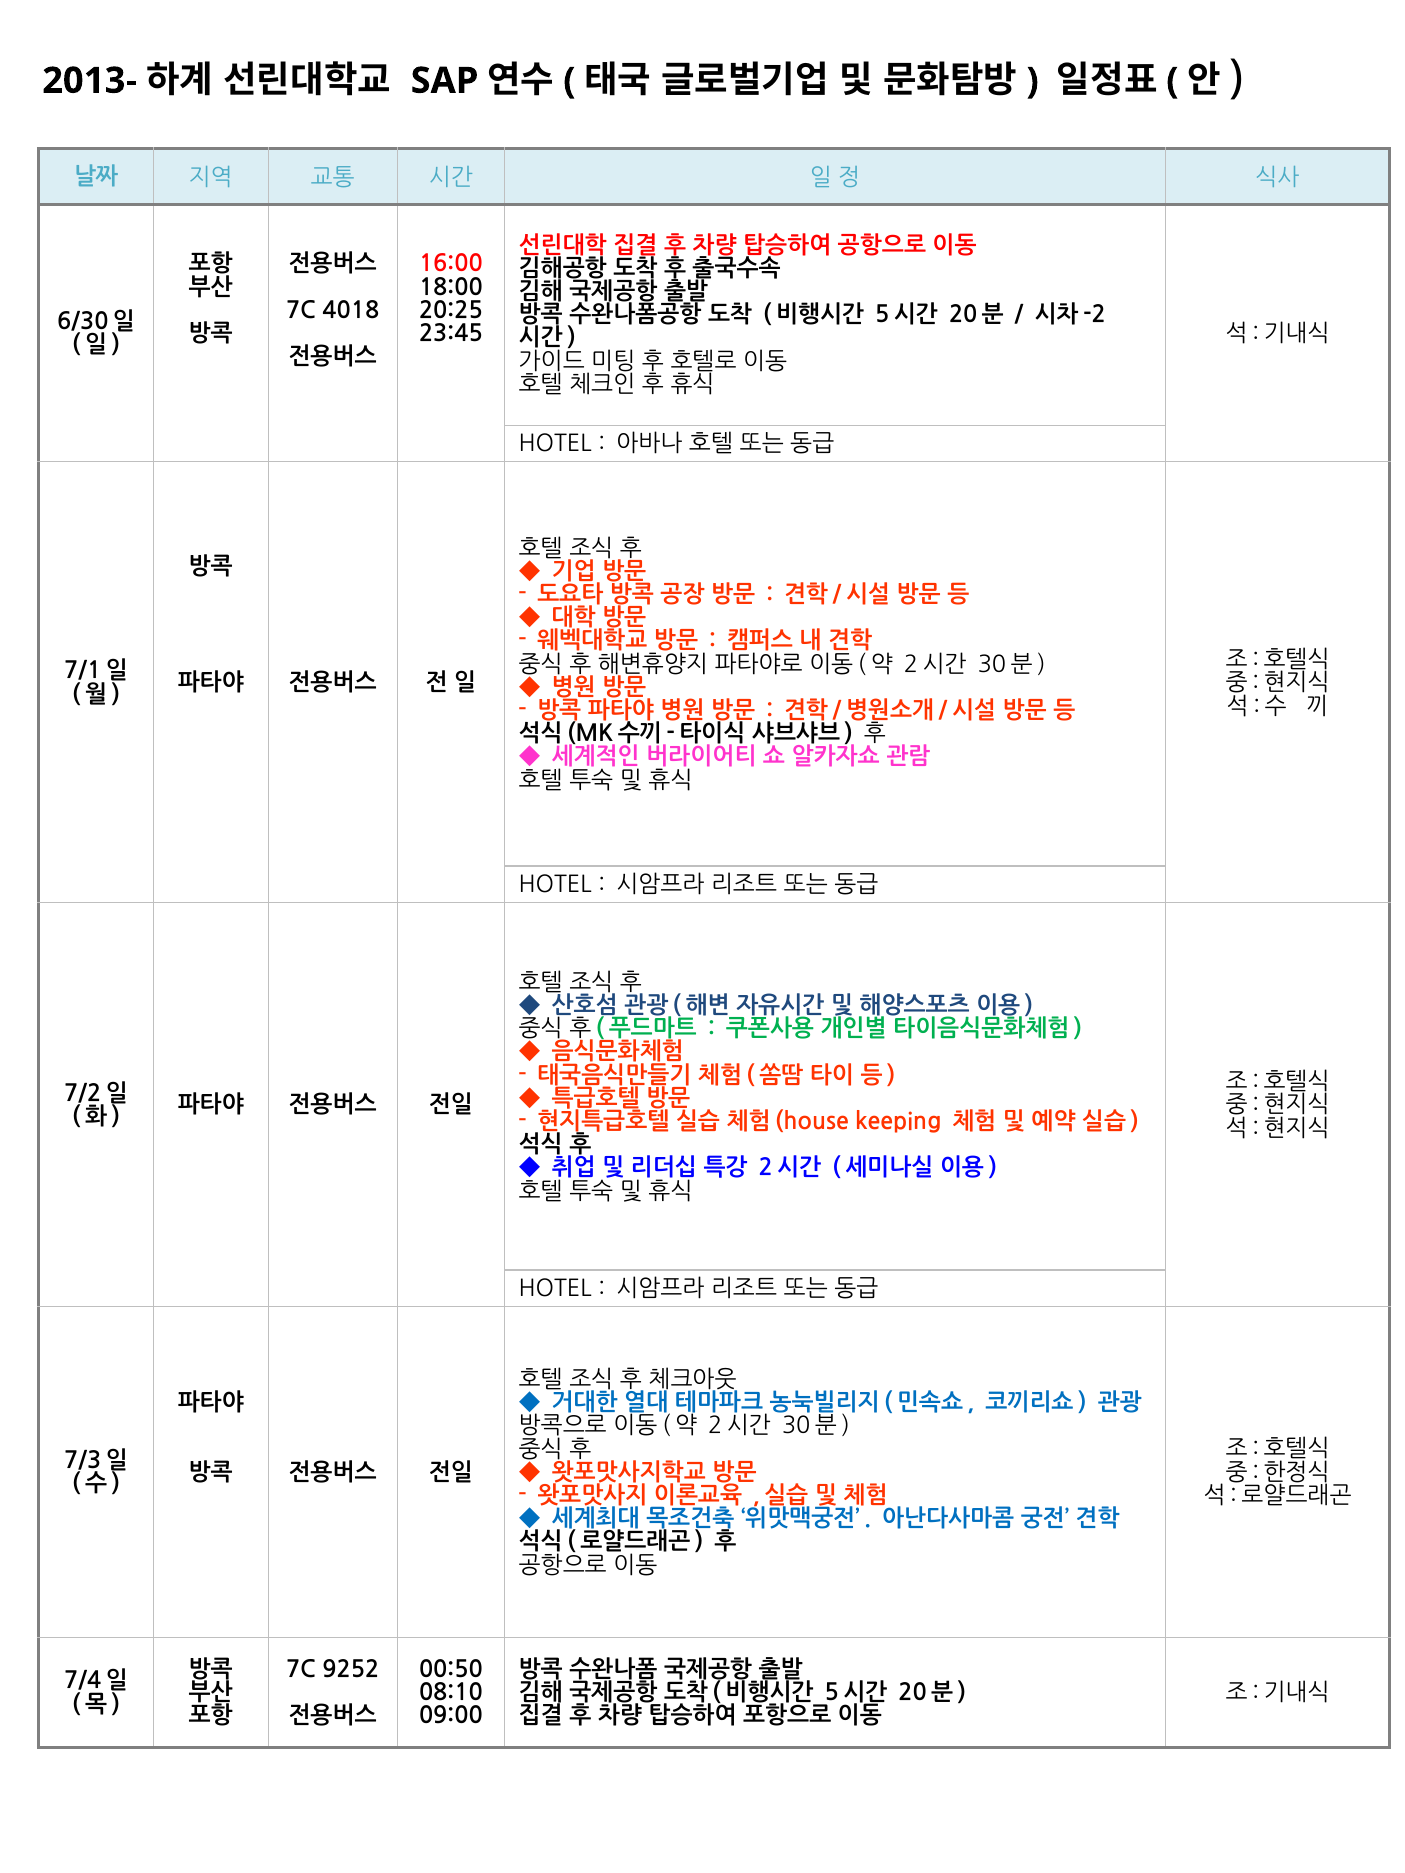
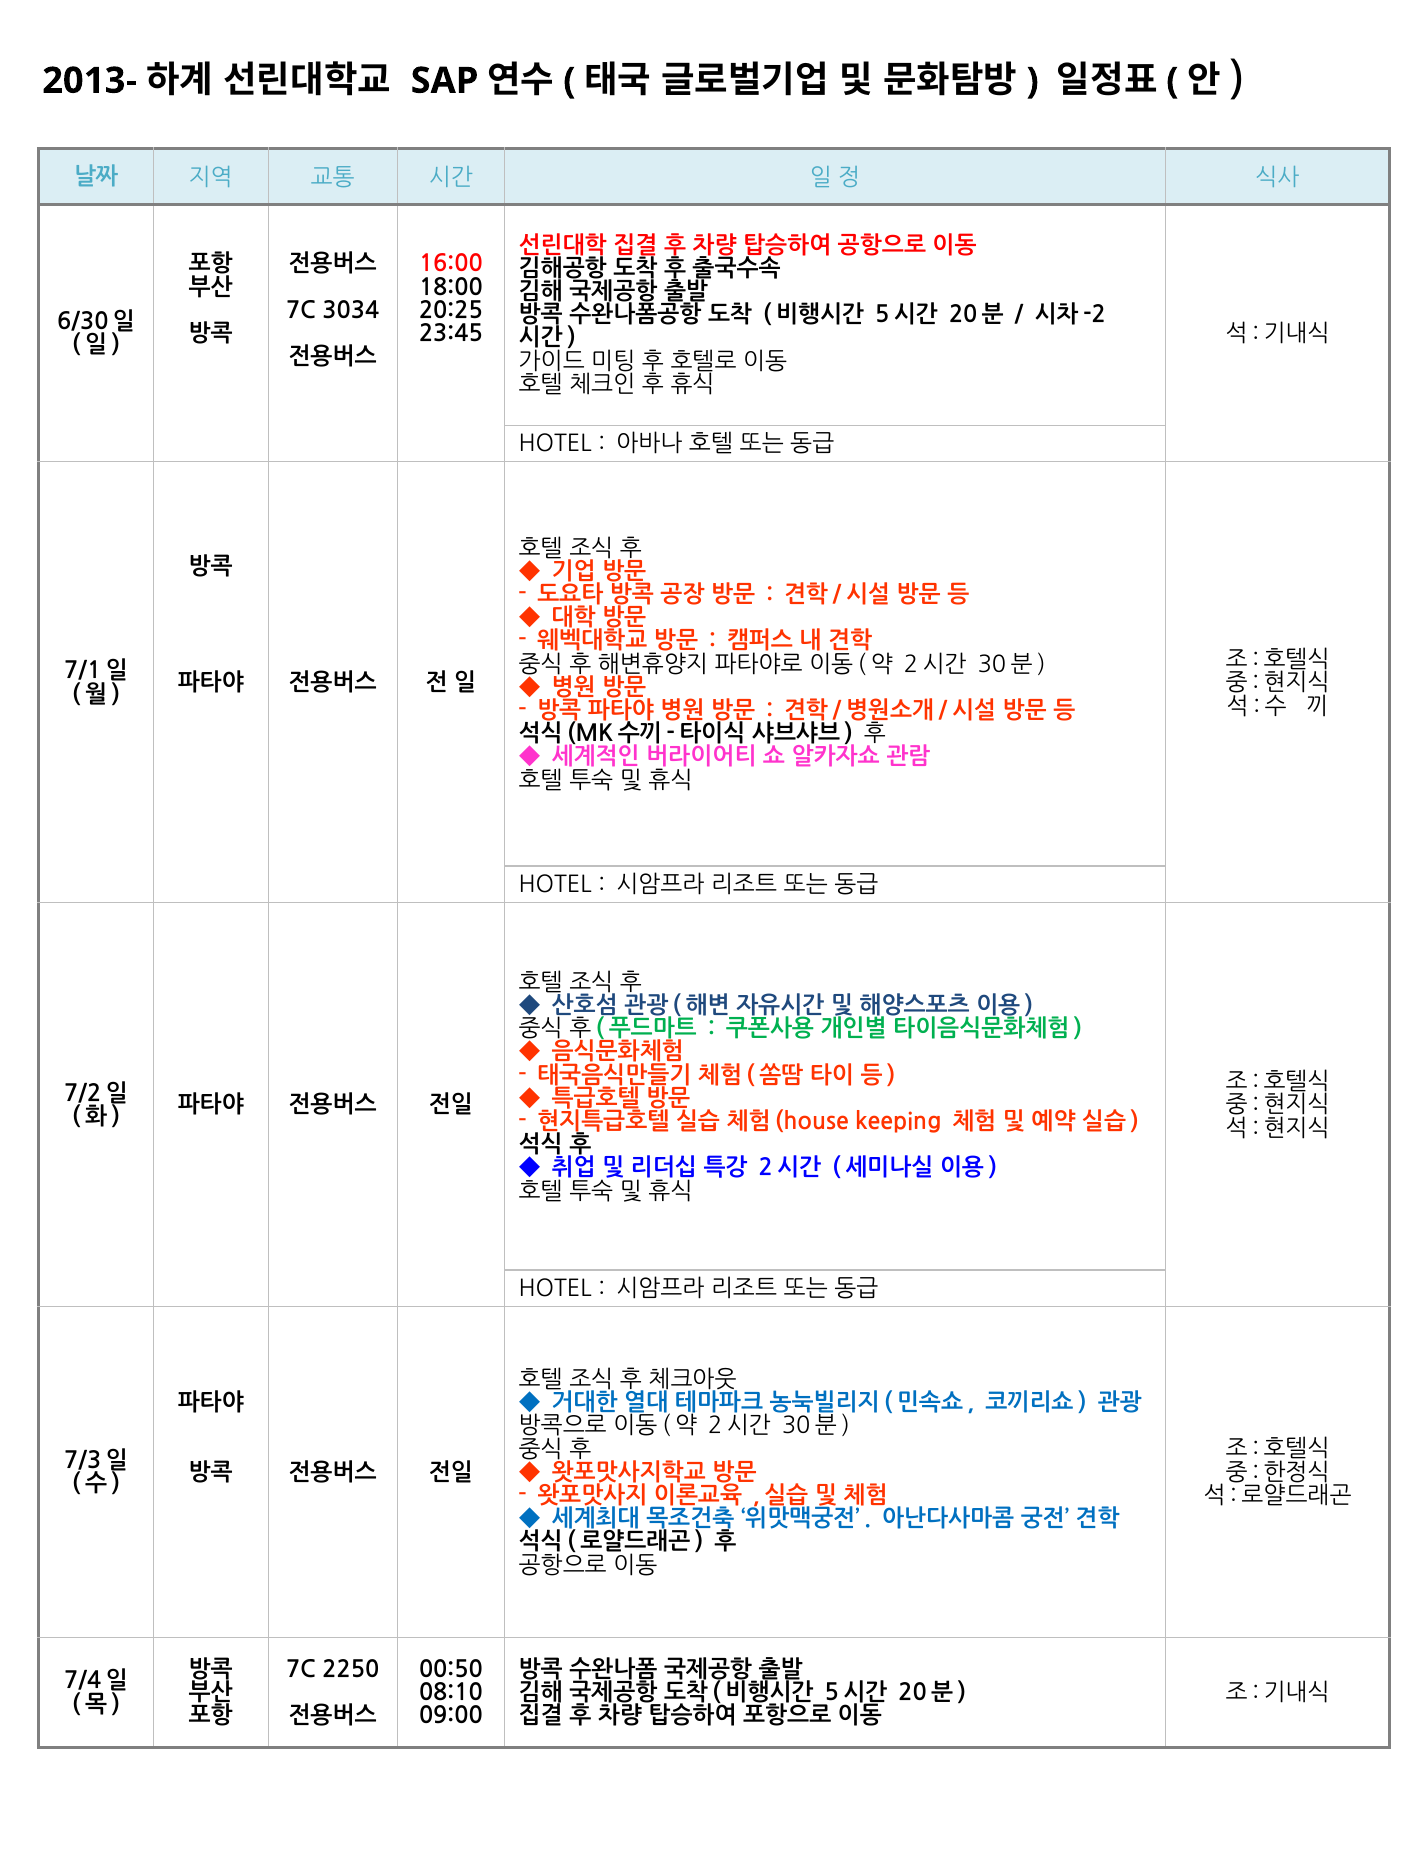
4018: 4018 -> 3034 (351, 311)
9252: 9252 -> 2250 (351, 1670)
